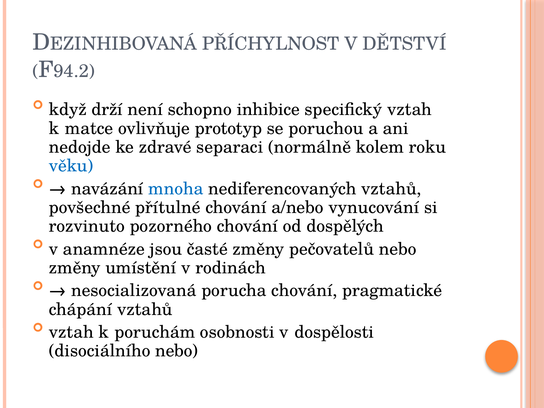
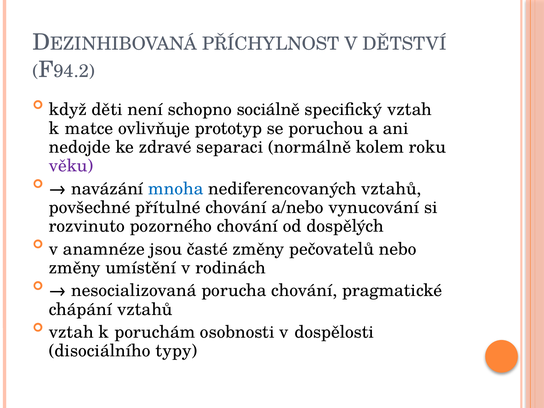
drží: drží -> děti (107, 110)
inhibice: inhibice -> sociálně (268, 110)
věku colour: blue -> purple (71, 166)
disociálního nebo: nebo -> typy (177, 351)
